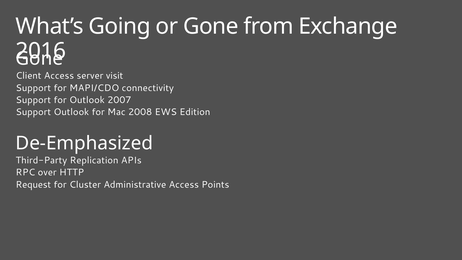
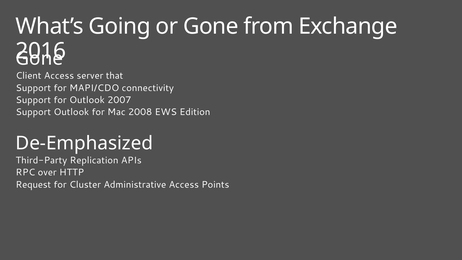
visit: visit -> that (115, 76)
